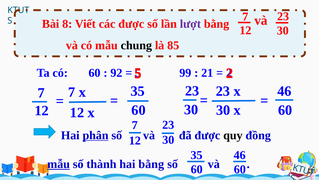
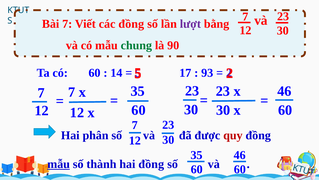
Bài 8: 8 -> 7 (67, 24)
các được: được -> đồng (131, 24)
chung colour: black -> green (136, 45)
85: 85 -> 90 (173, 45)
92: 92 -> 14 (116, 73)
99: 99 -> 17 (185, 73)
21: 21 -> 93 (207, 73)
phân underline: present -> none (96, 135)
quy colour: black -> red (233, 135)
hai bằng: bằng -> đồng (151, 164)
